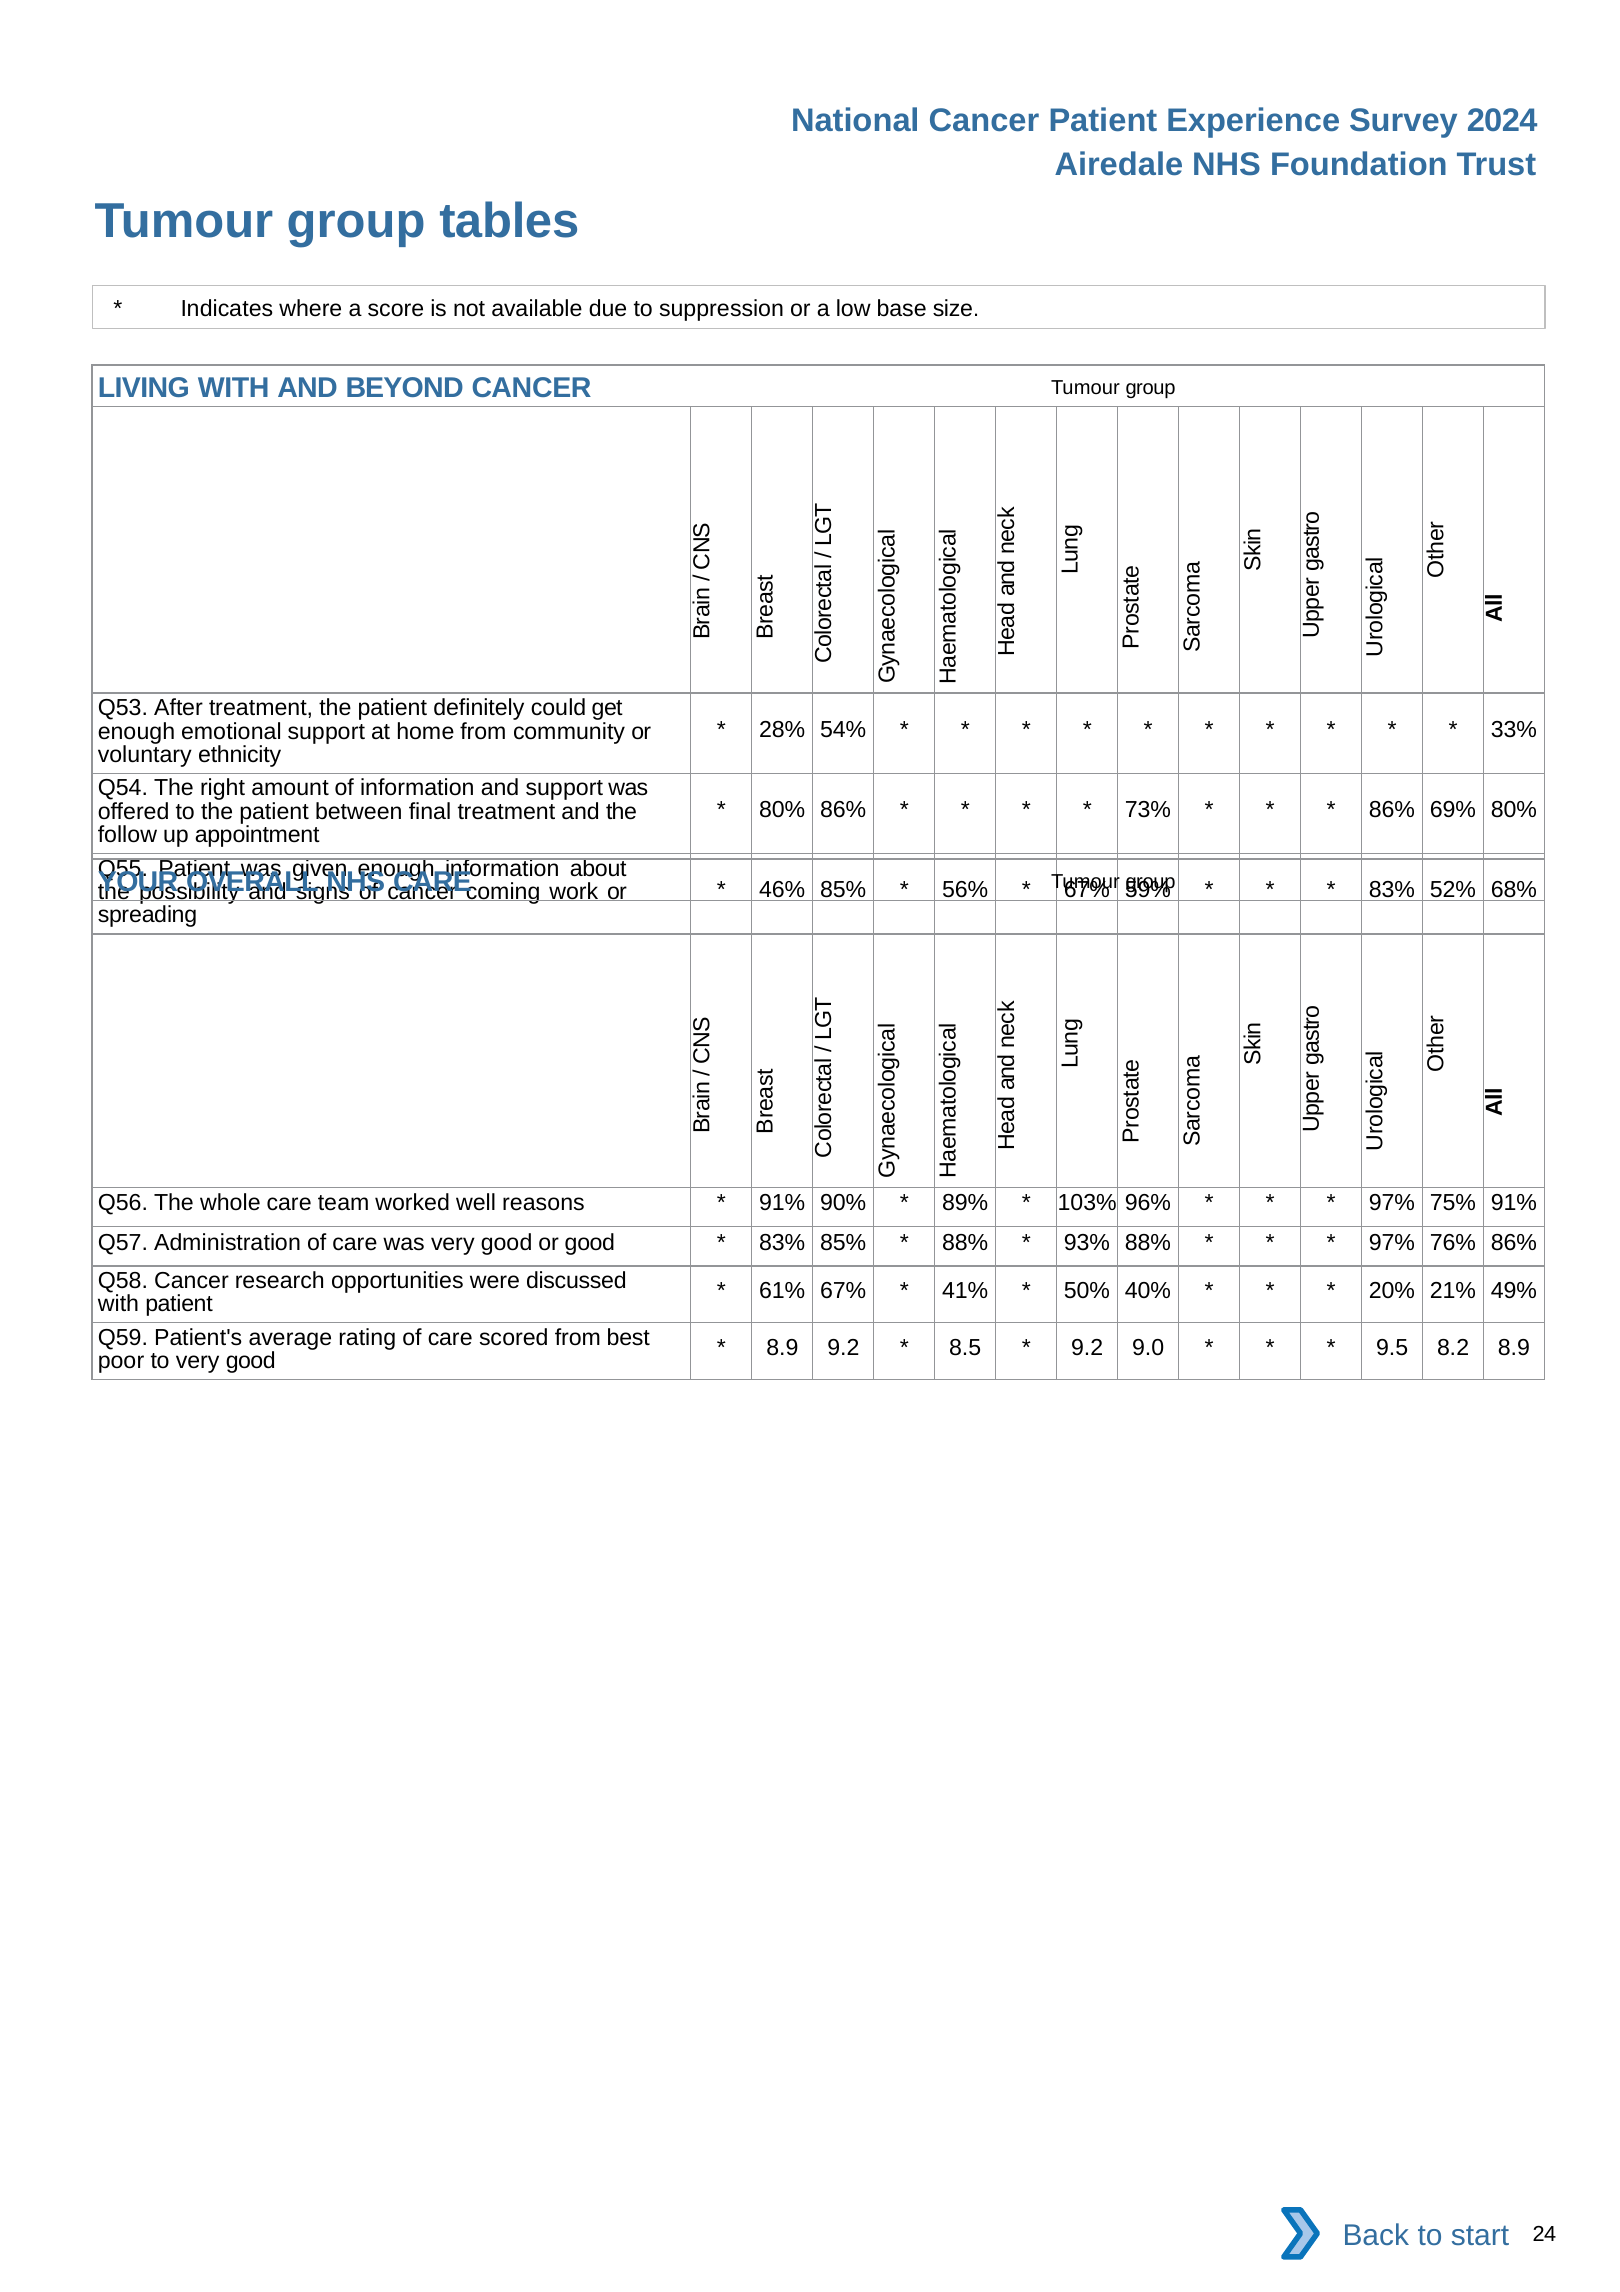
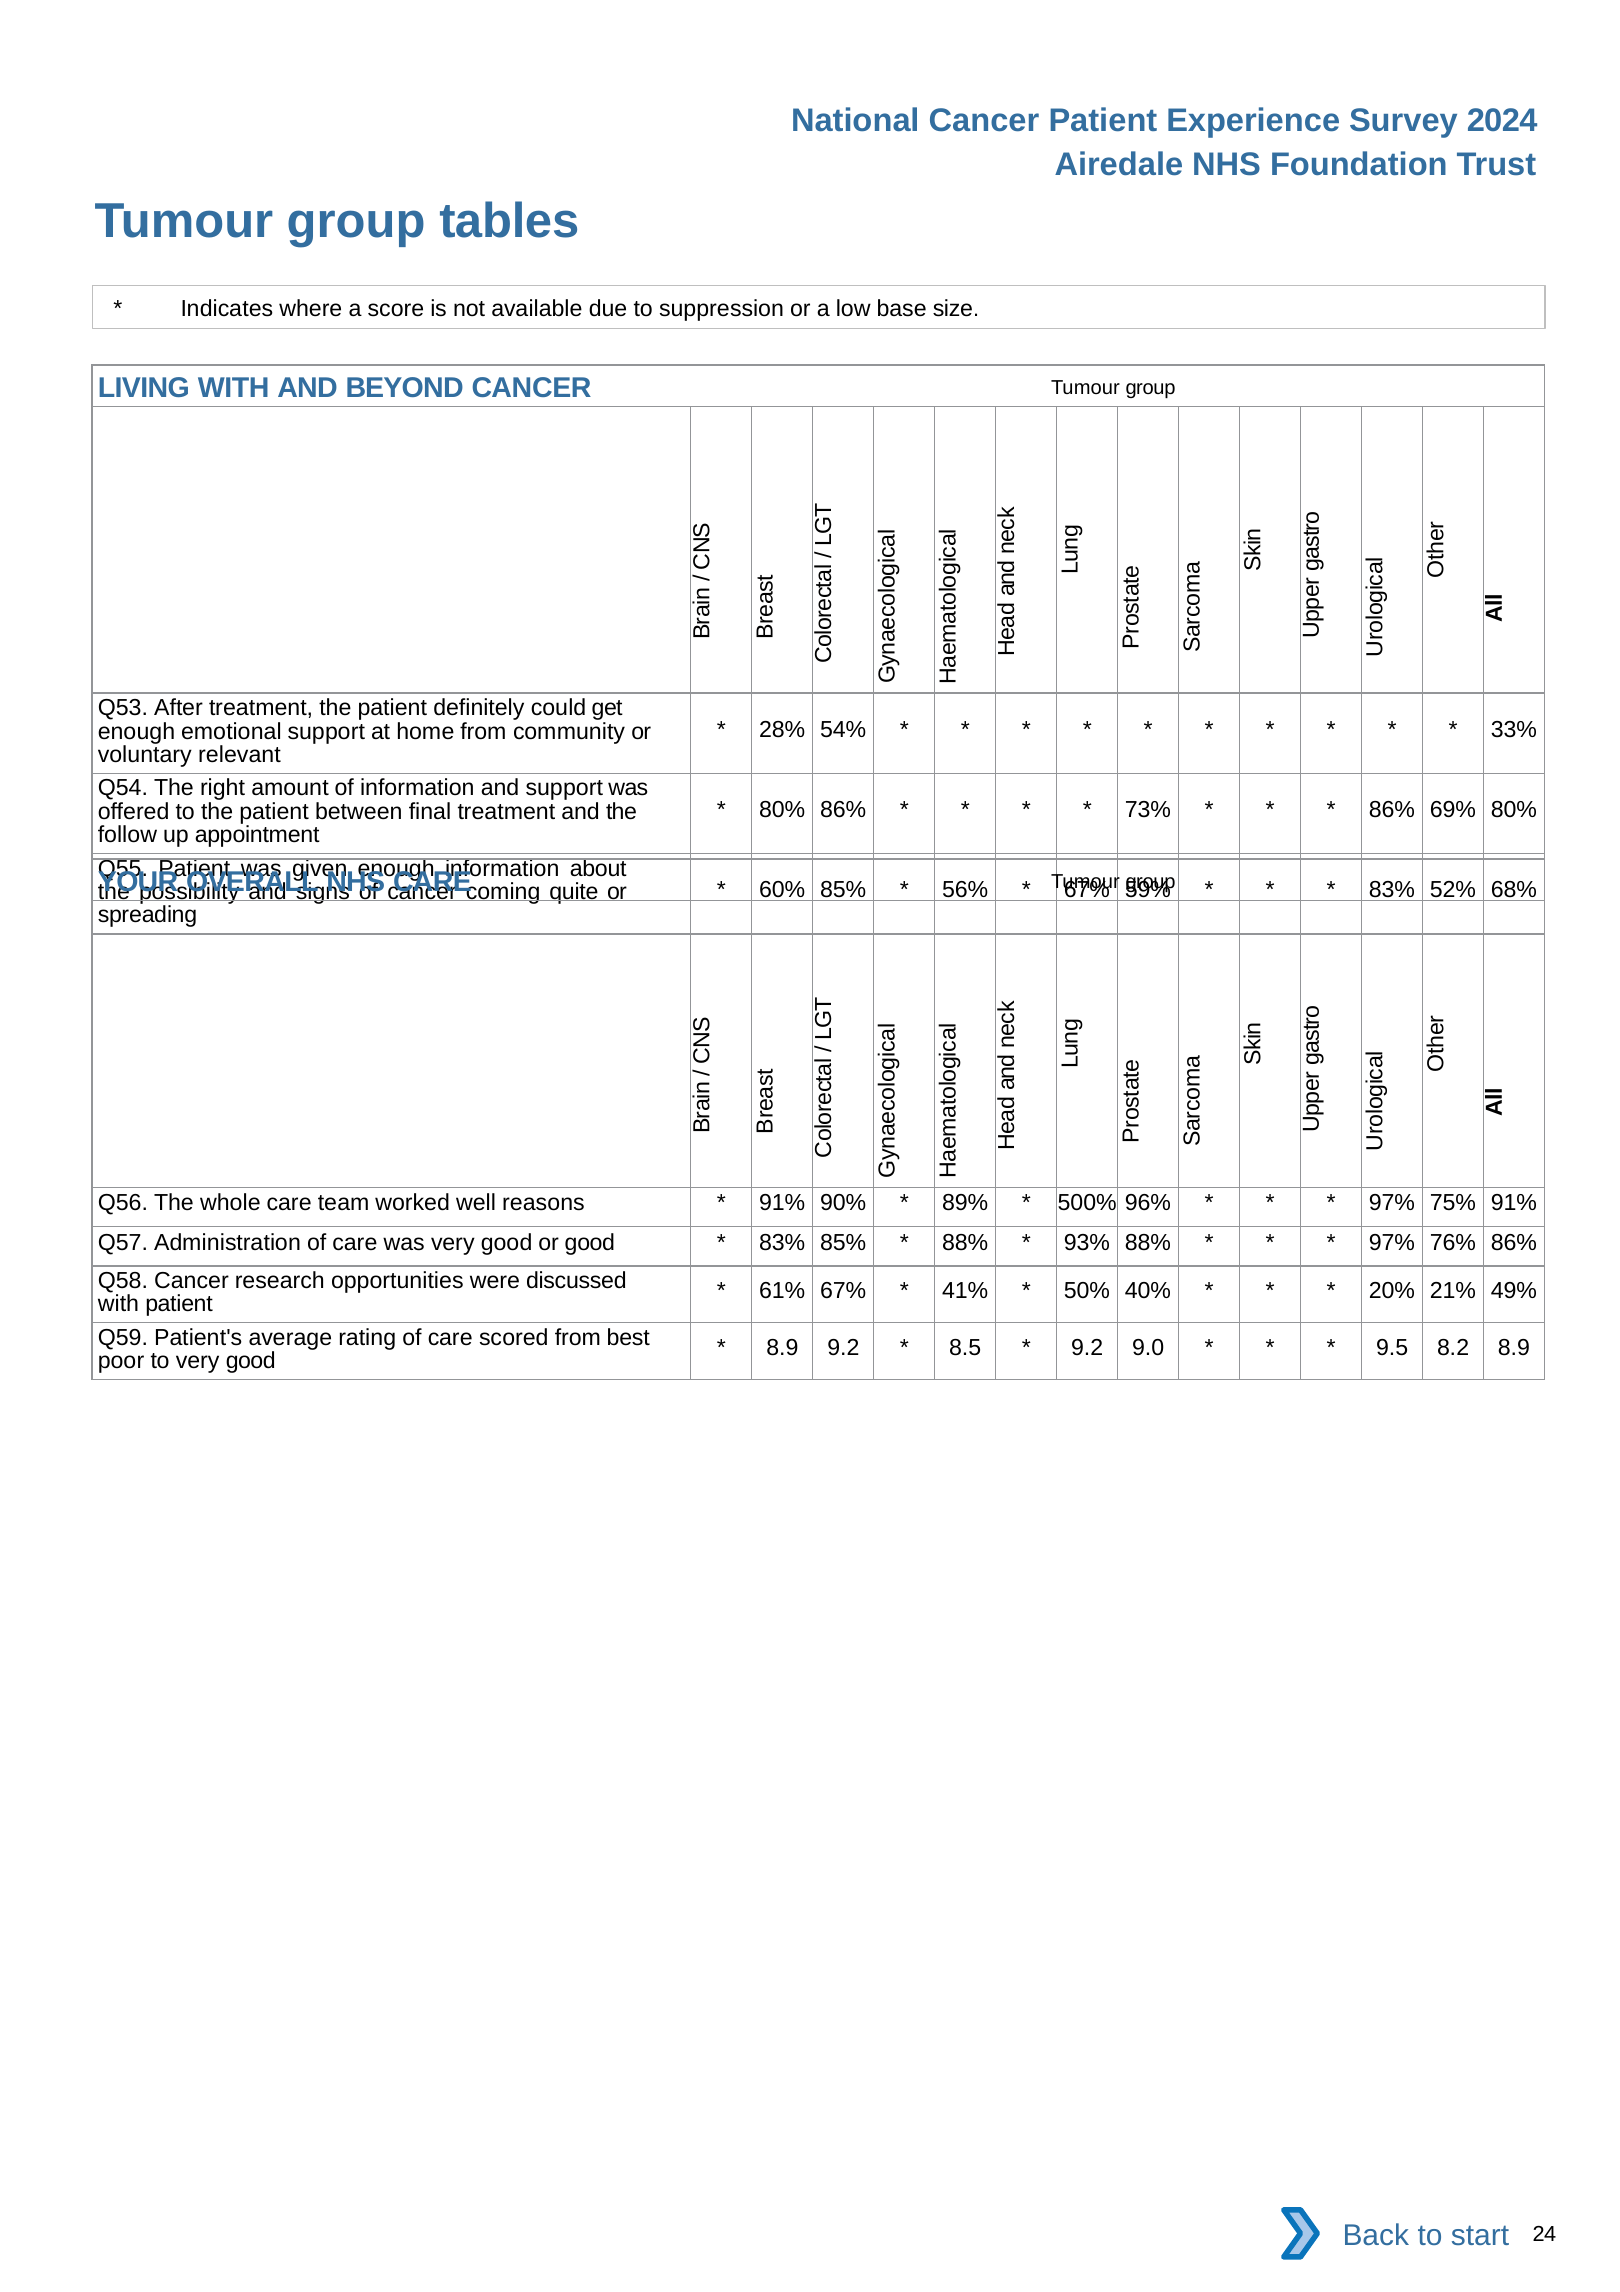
ethnicity: ethnicity -> relevant (239, 755)
46%: 46% -> 60% (782, 890)
work: work -> quite (574, 892)
103%: 103% -> 500% (1087, 1204)
